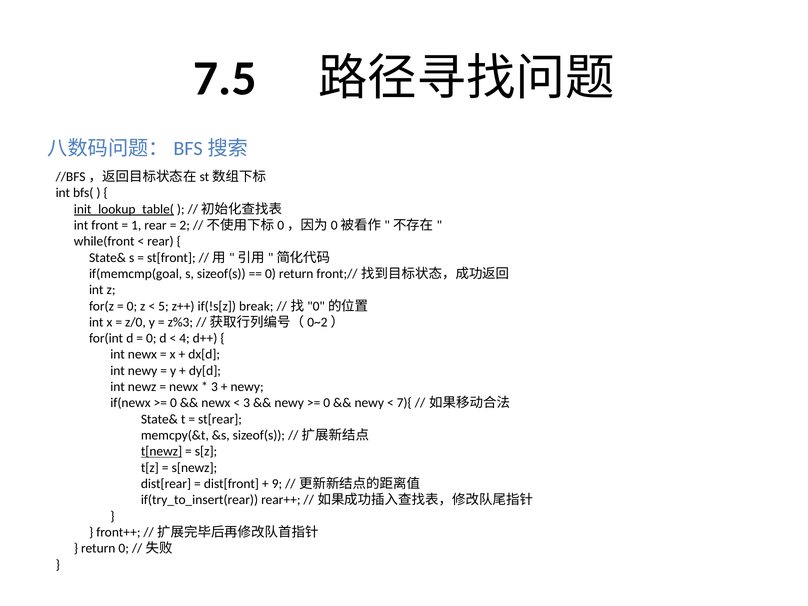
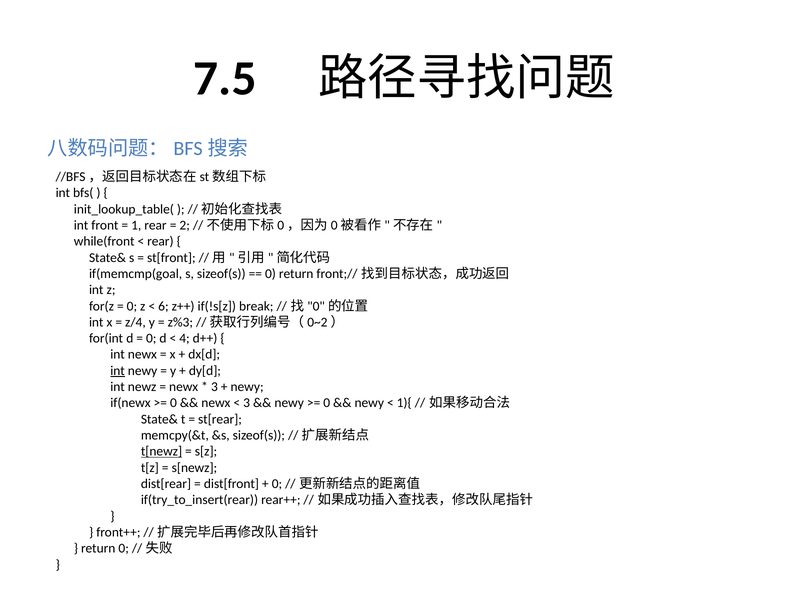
init_lookup_table( underline: present -> none (124, 209)
5: 5 -> 6 (163, 306)
z/0: z/0 -> z/4 (135, 322)
int underline: none -> present (118, 371)
7){: 7){ -> 1){ (404, 403)
9: 9 -> 0 (277, 484)
